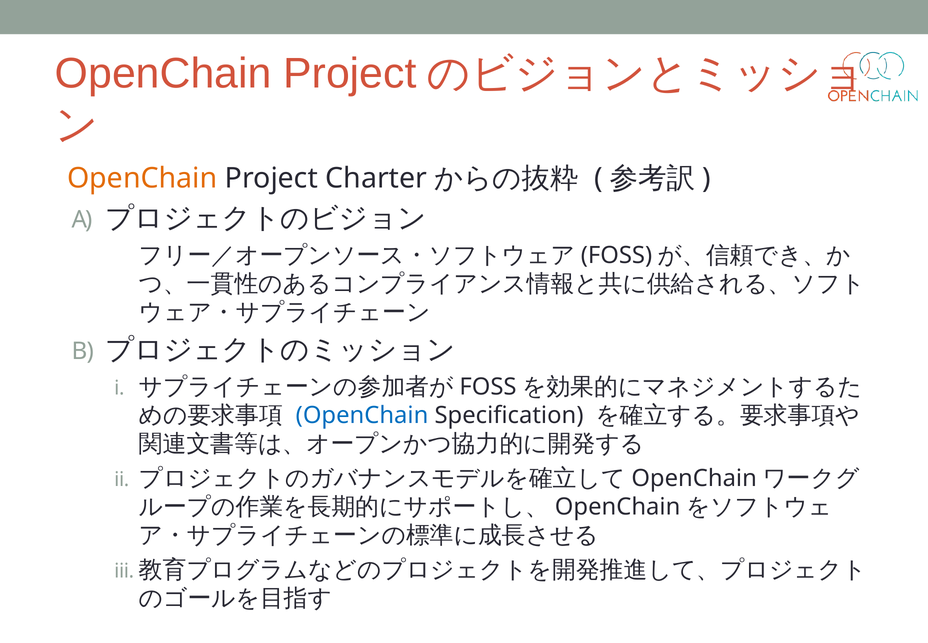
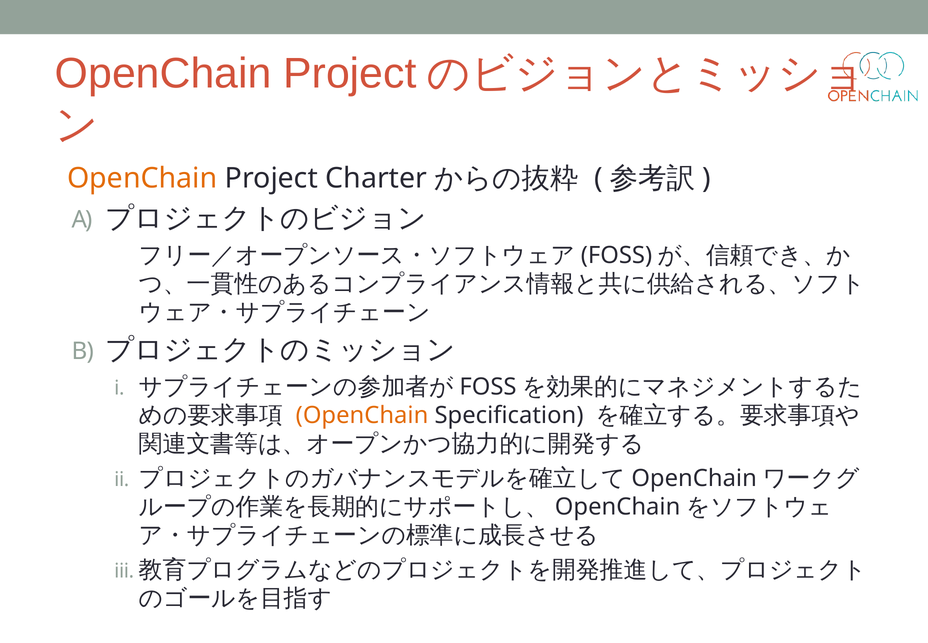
OpenChain colour: blue -> orange (362, 415)
